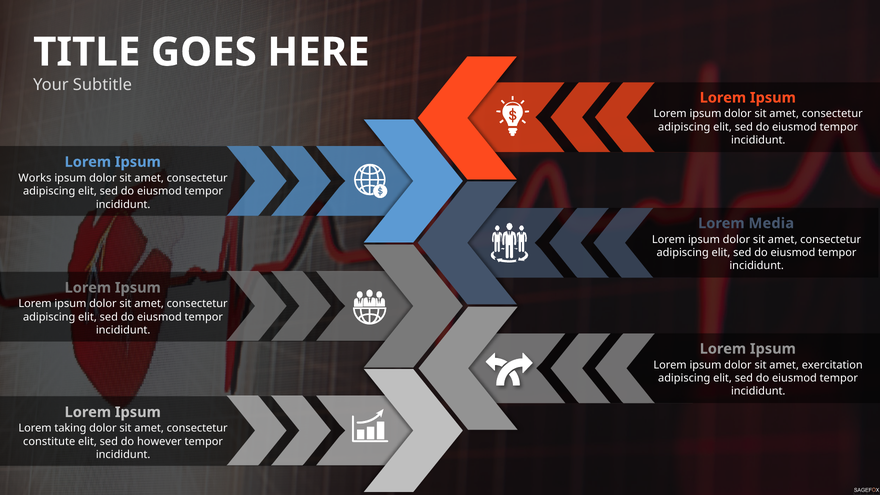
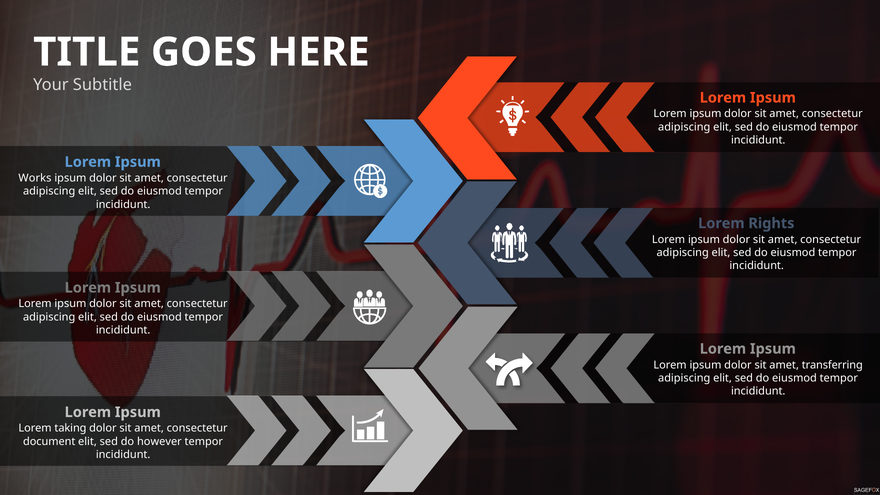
Media: Media -> Rights (771, 223)
exercitation: exercitation -> transferring (832, 365)
constitute: constitute -> document (49, 441)
